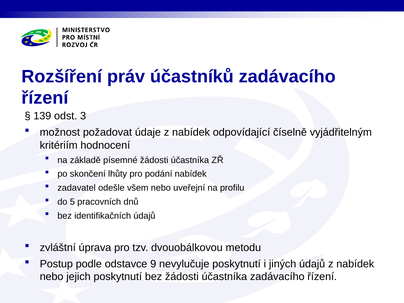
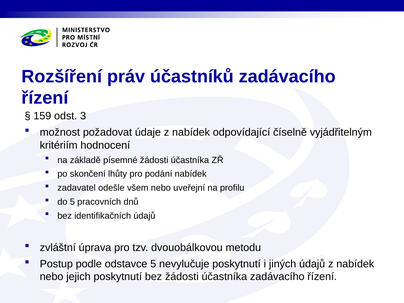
139: 139 -> 159 (42, 116)
odstavce 9: 9 -> 5 (153, 264)
